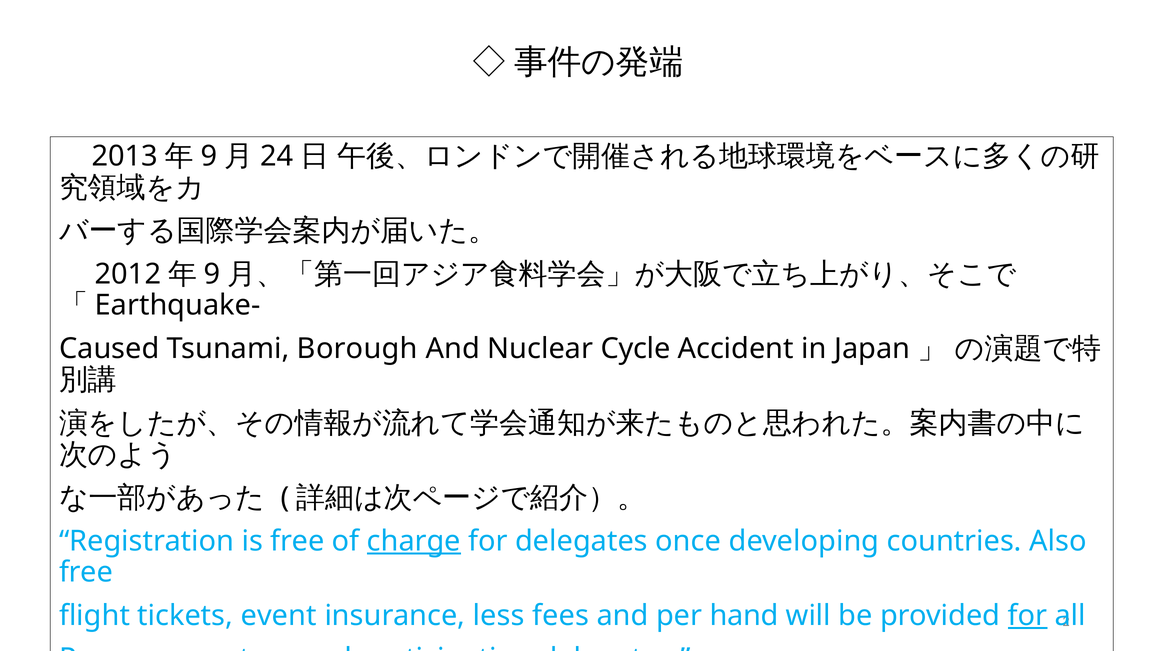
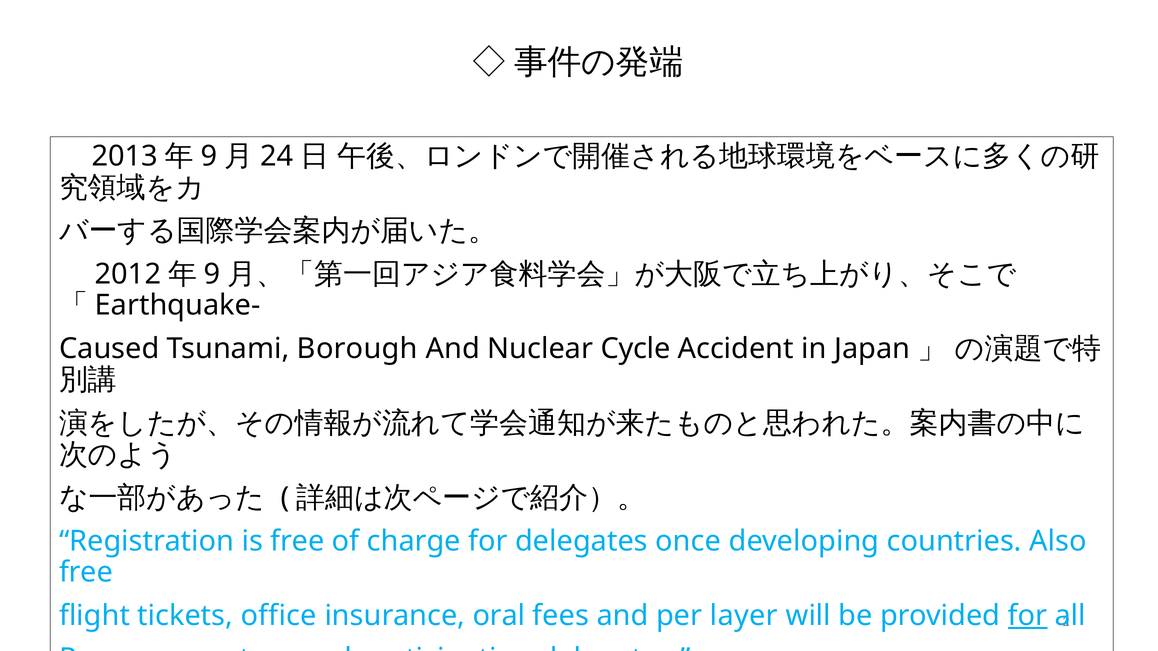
charge underline: present -> none (414, 541)
event: event -> office (279, 616)
less: less -> oral (499, 616)
hand: hand -> layer (744, 616)
